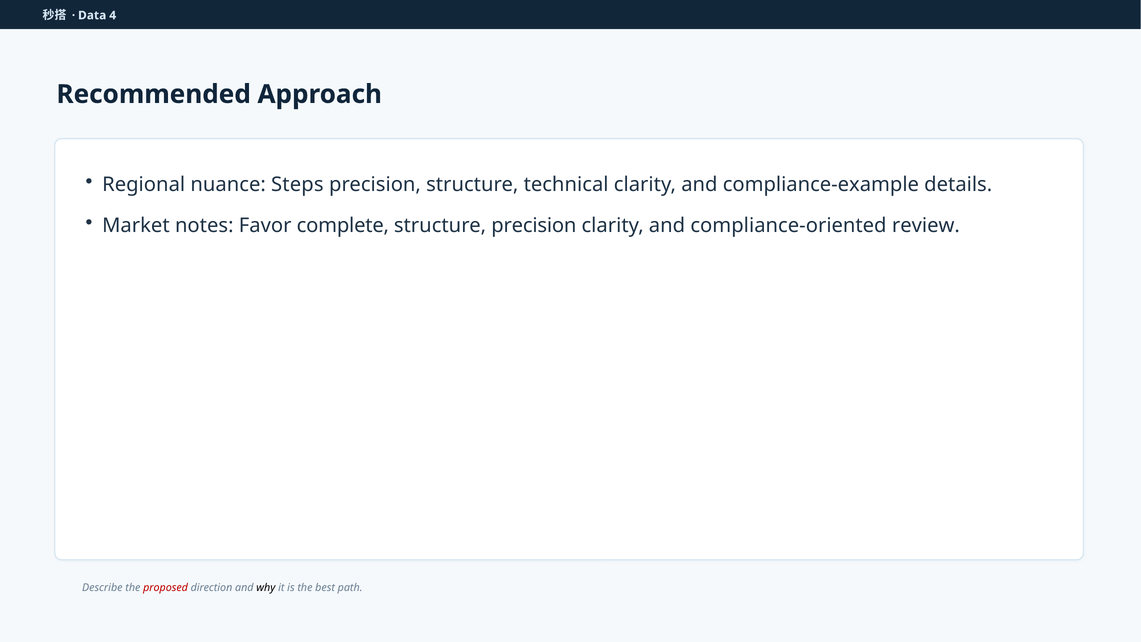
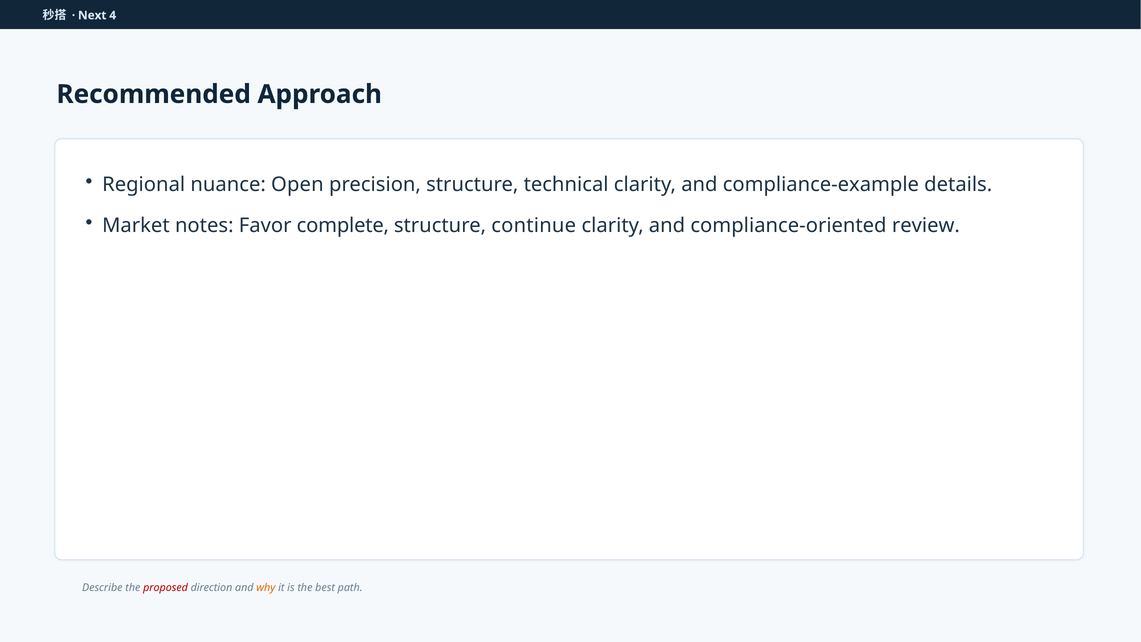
Data: Data -> Next (92, 15)
Steps: Steps -> Open (297, 185)
structure precision: precision -> continue (534, 226)
why colour: black -> orange (266, 588)
